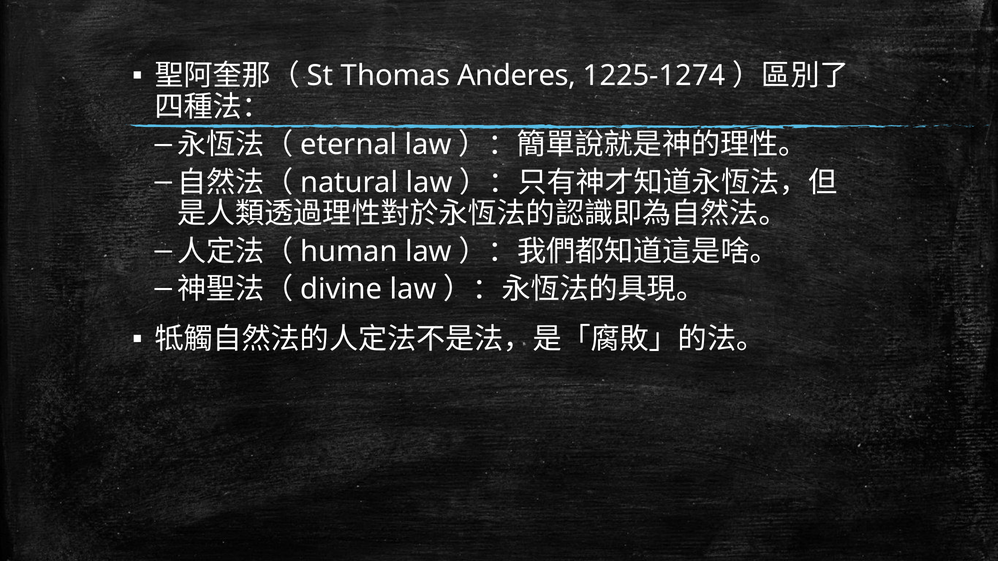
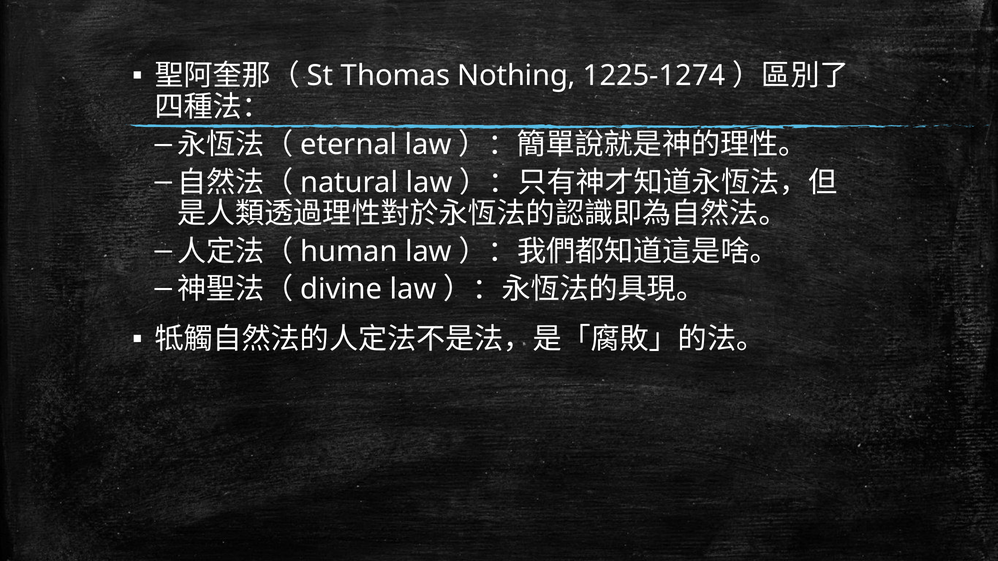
Anderes: Anderes -> Nothing (517, 76)
